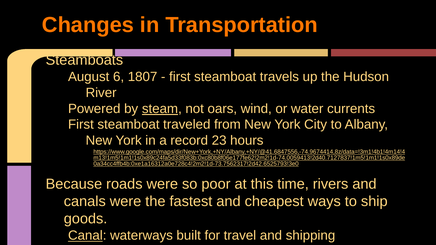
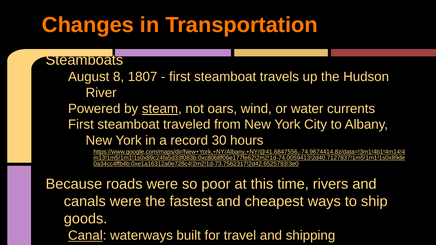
6: 6 -> 8 (119, 77)
23: 23 -> 30 (219, 141)
